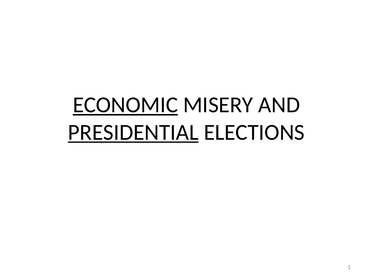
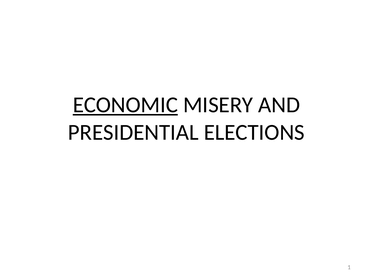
PRESIDENTIAL underline: present -> none (133, 132)
